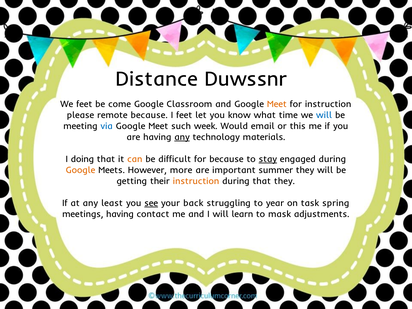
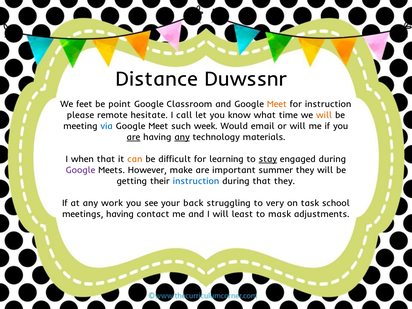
come: come -> point (120, 104)
remote because: because -> hesitate (149, 115)
I feet: feet -> call (184, 115)
will colour: blue -> orange (324, 115)
or this: this -> will (298, 126)
are underline: none -> present (133, 137)
doing: doing -> when (82, 159)
for because: because -> learning (226, 159)
Google colour: orange -> purple (80, 170)
more: more -> make (181, 170)
instruction colour: orange -> blue (196, 181)
least: least -> work (112, 203)
see underline: present -> none (151, 203)
year: year -> very (275, 203)
spring: spring -> school (336, 203)
learn: learn -> least (242, 214)
